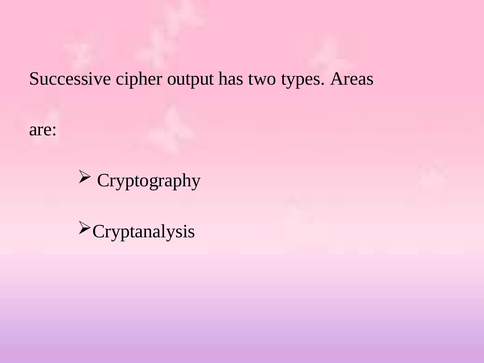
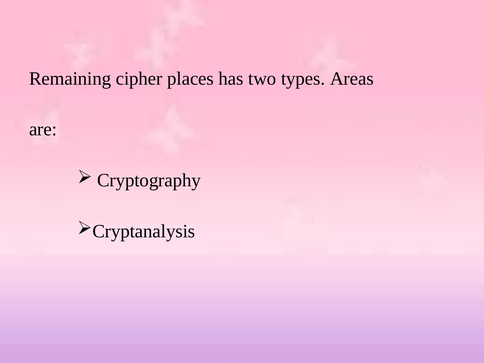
Successive: Successive -> Remaining (70, 78)
output: output -> places (191, 78)
